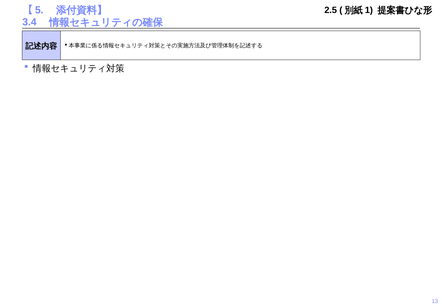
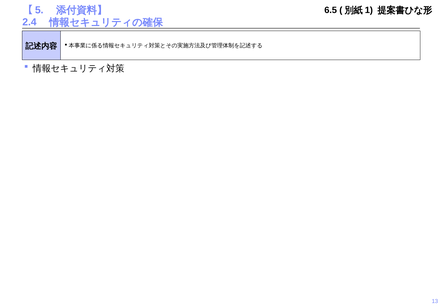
2.5: 2.5 -> 6.5 (331, 10)
3.4: 3.4 -> 2.4 (29, 22)
